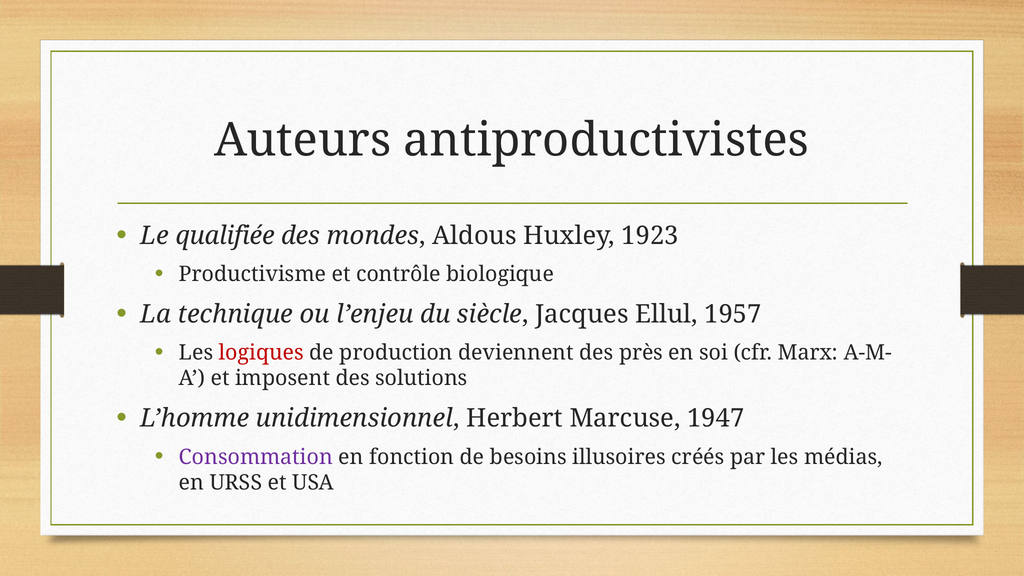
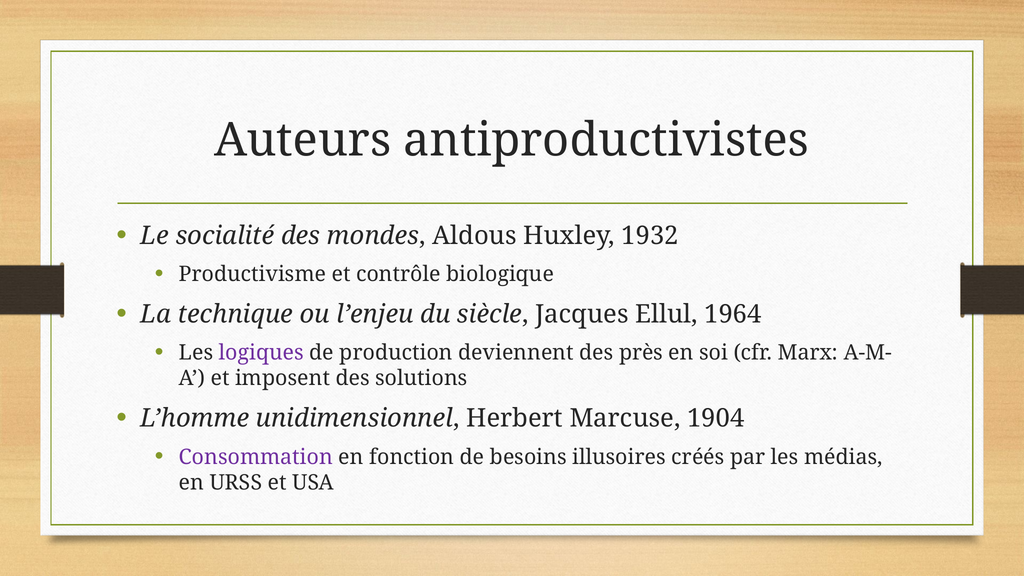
qualifiée: qualifiée -> socialité (225, 236)
1923: 1923 -> 1932 (650, 236)
1957: 1957 -> 1964 (733, 314)
logiques colour: red -> purple (261, 353)
1947: 1947 -> 1904 (716, 418)
